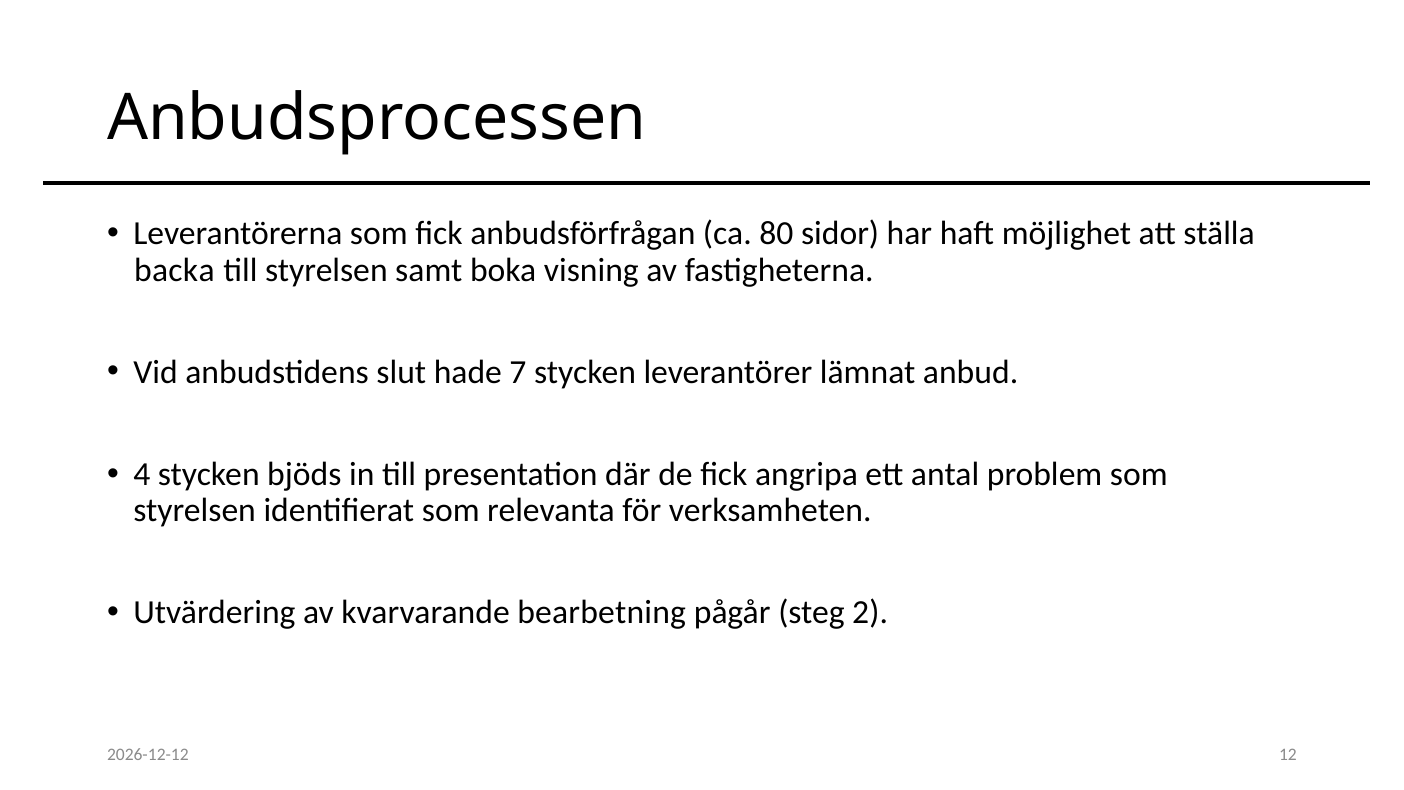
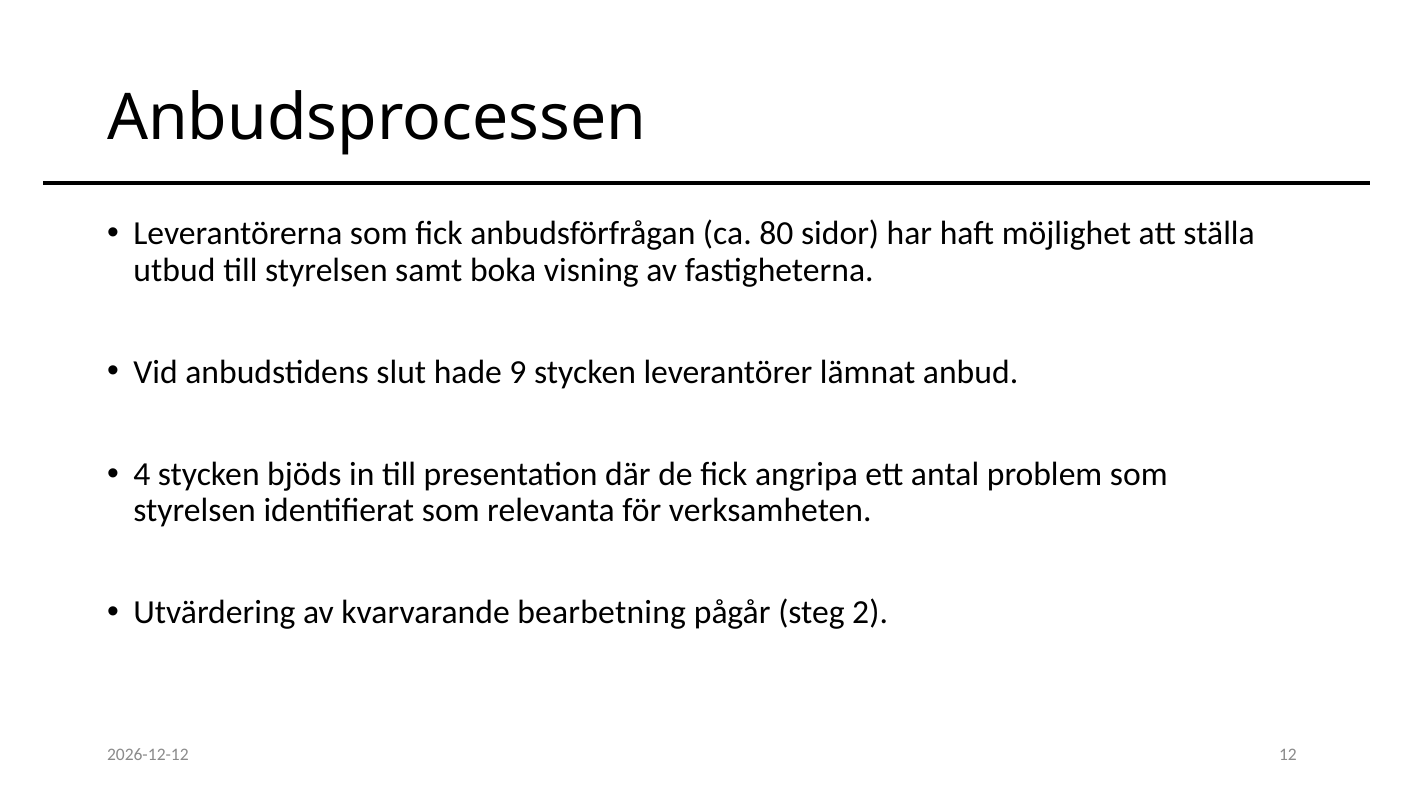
backa: backa -> utbud (174, 270)
7: 7 -> 9 (518, 372)
